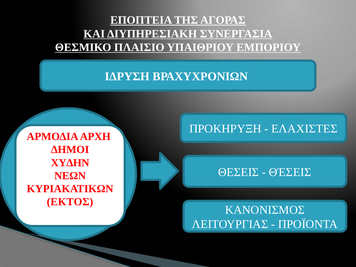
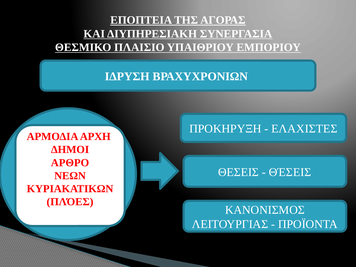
ΧΥΔΗΝ: ΧΥΔΗΝ -> ΑΡΘΡΟ (70, 163)
ΕΚΤΟΣ: ΕΚΤΟΣ -> ΠΛΌΕΣ (70, 202)
